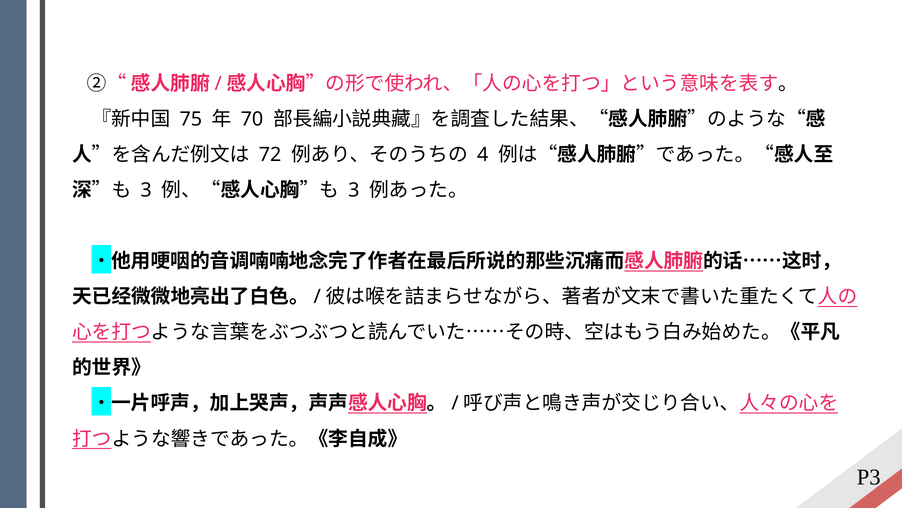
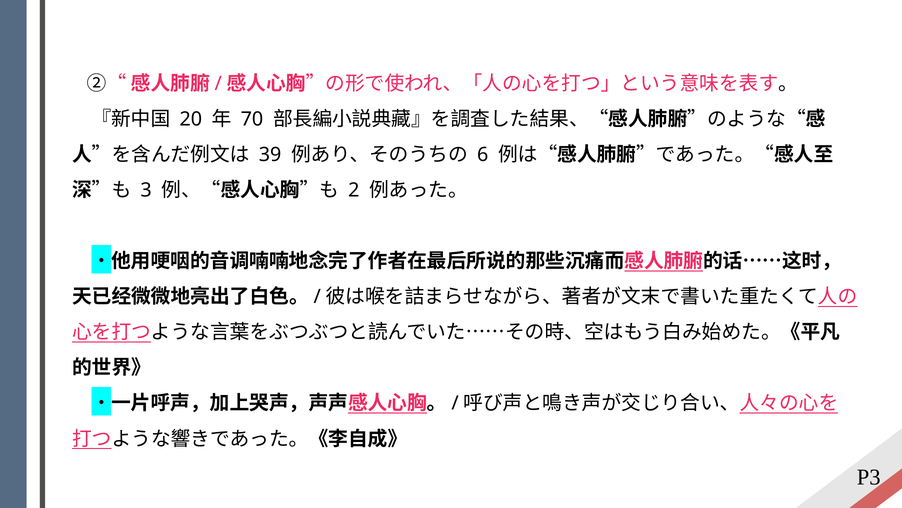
75: 75 -> 20 (191, 119)
72: 72 -> 39 (270, 154)
4: 4 -> 6 (483, 154)
3: 3 -> 2 (354, 190)
